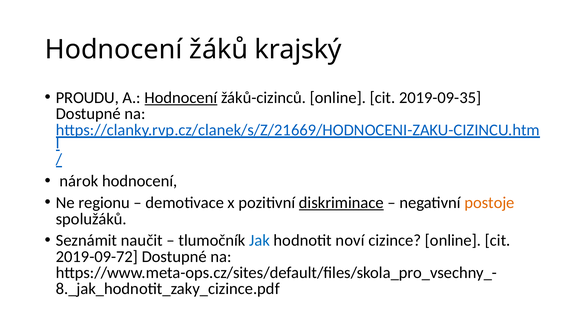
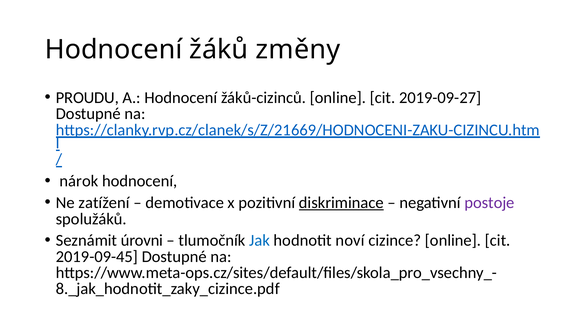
krajský: krajský -> změny (298, 49)
Hodnocení underline: present -> none (181, 98)
2019-09-35: 2019-09-35 -> 2019-09-27 (440, 98)
regionu: regionu -> zatížení (104, 203)
postoje colour: orange -> purple (489, 203)
naučit: naučit -> úrovni (142, 240)
2019-09-72: 2019-09-72 -> 2019-09-45 (97, 256)
